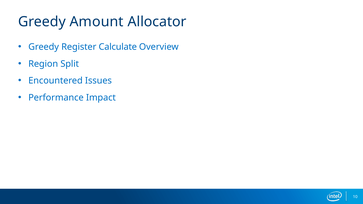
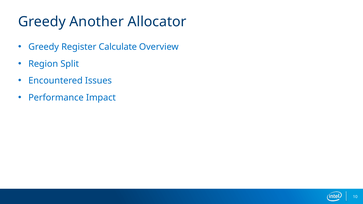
Amount: Amount -> Another (97, 22)
